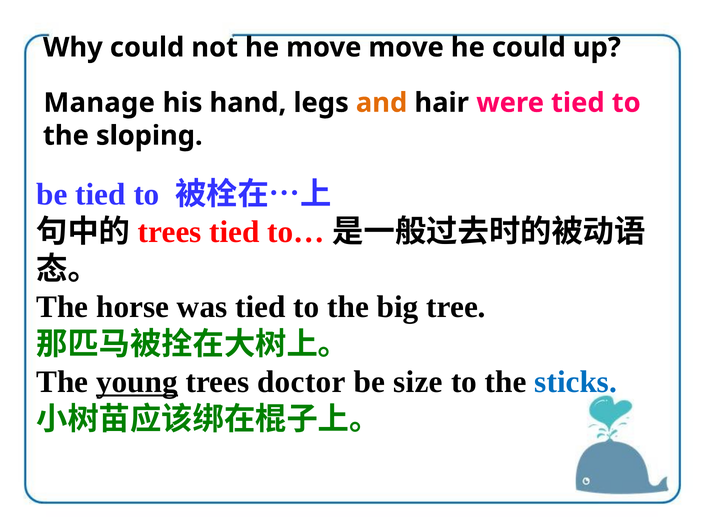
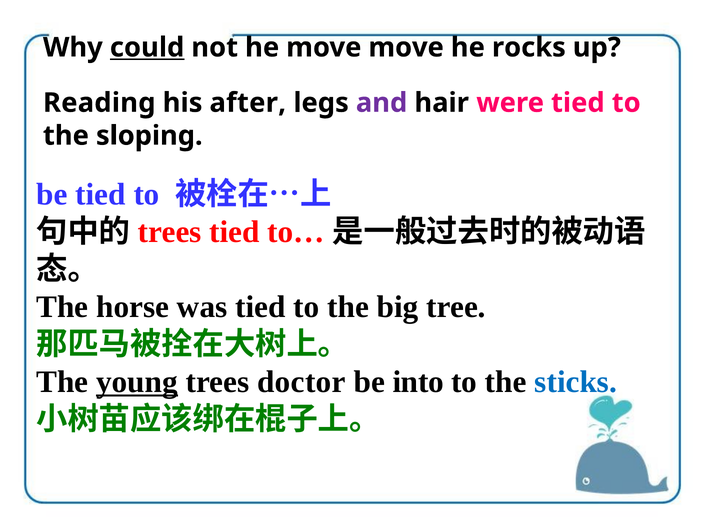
could underline: none -> present (147, 47)
he could: could -> rocks (529, 47)
Manage: Manage -> Reading (99, 103)
hand: hand -> after (248, 103)
and colour: orange -> purple (382, 103)
size: size -> into (418, 382)
